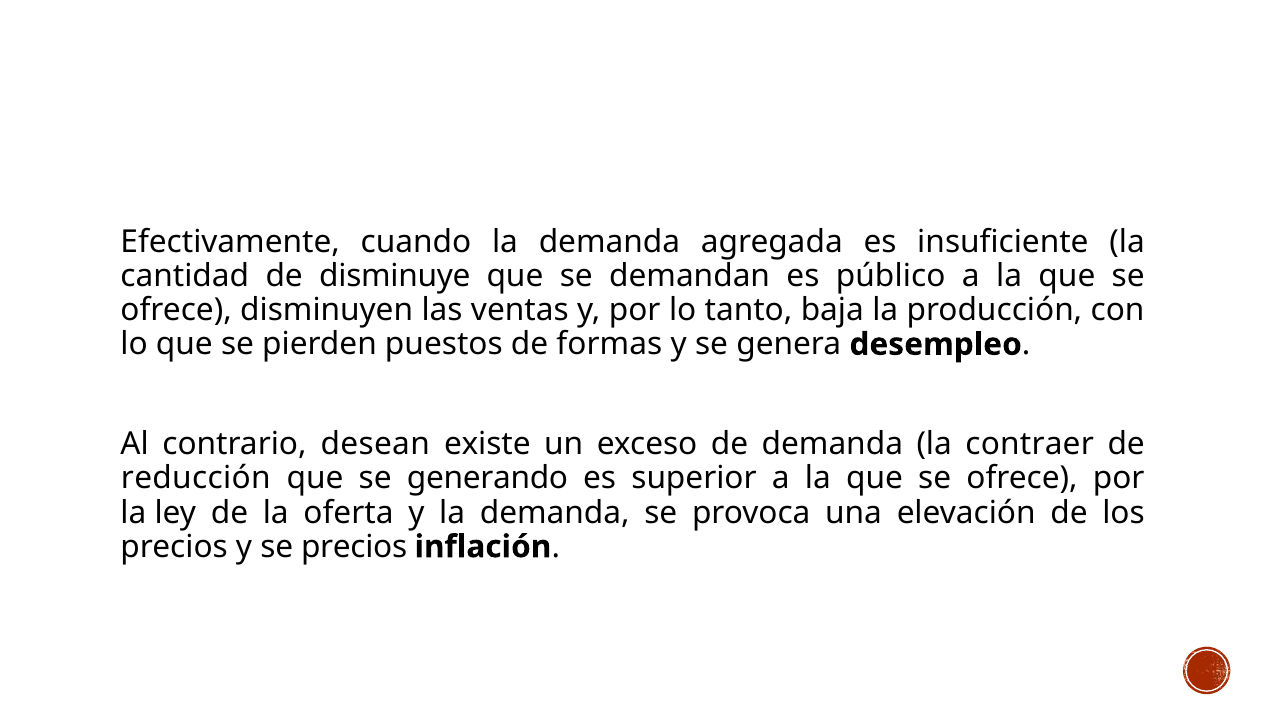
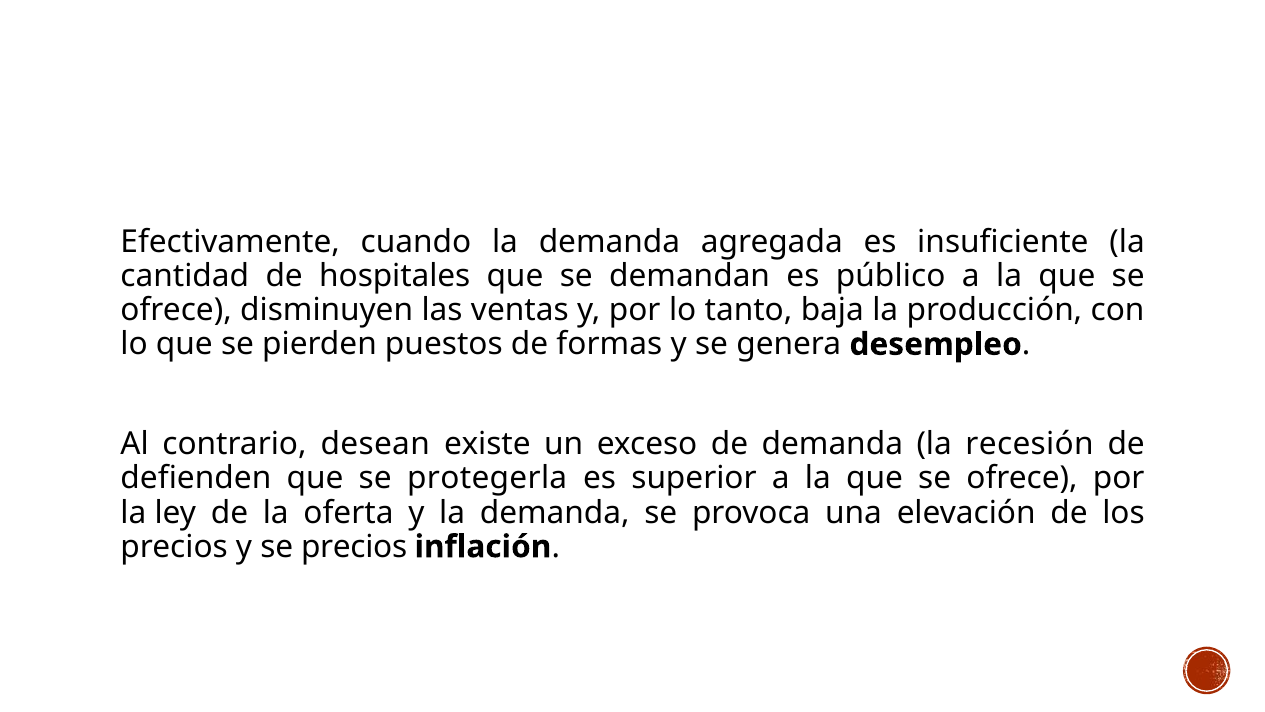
disminuye: disminuye -> hospitales (395, 276)
contraer: contraer -> recesión (1030, 444)
reducción: reducción -> defienden (196, 478)
generando: generando -> protegerla (487, 478)
